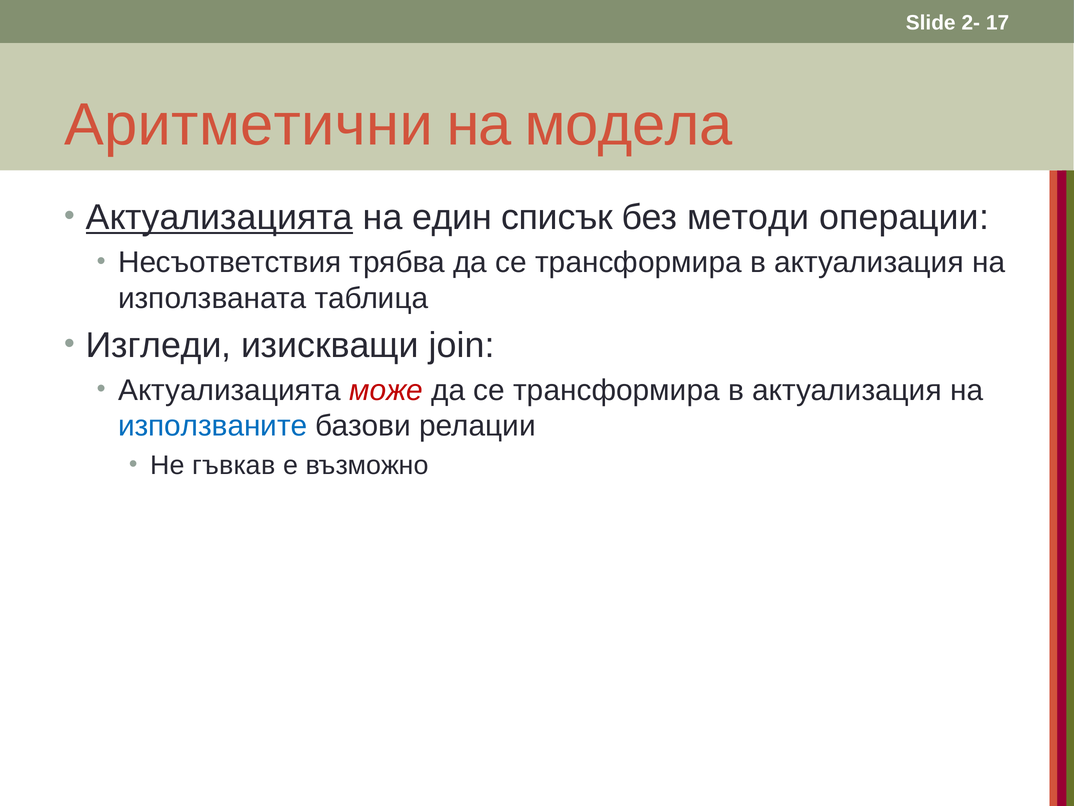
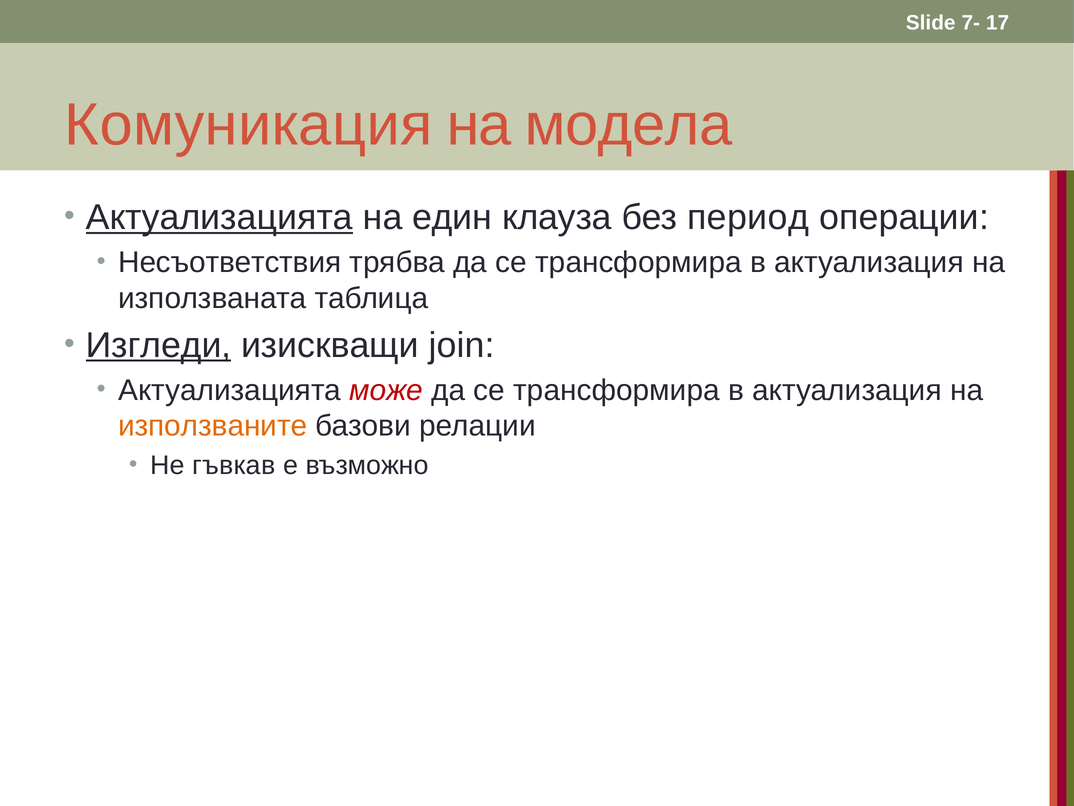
2-: 2- -> 7- (971, 23)
Аритметични: Аритметични -> Комуникация (249, 125)
списък: списък -> клауза (557, 217)
методи: методи -> период (748, 217)
Изгледи underline: none -> present (159, 345)
използваните colour: blue -> orange (213, 426)
